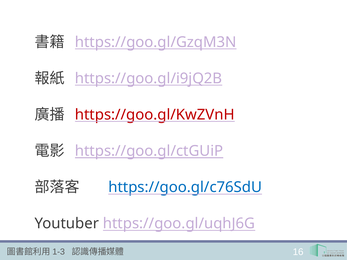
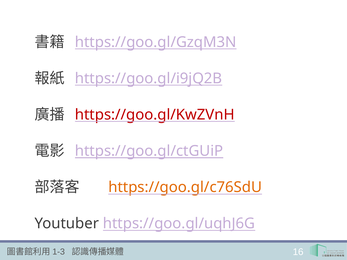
https://goo.gl/c76SdU colour: blue -> orange (185, 187)
